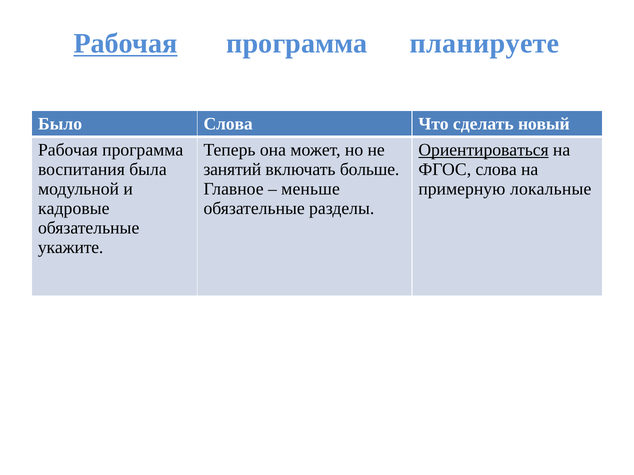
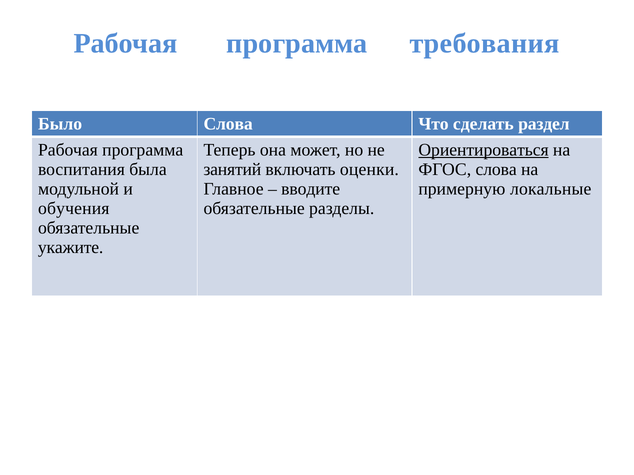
Рабочая underline: present -> none (126, 44)
планируете: планируете -> требования (485, 44)
новый: новый -> раздел (544, 124)
больше: больше -> оценки (369, 170)
меньше: меньше -> вводите (311, 189)
кадровые: кадровые -> обучения (74, 209)
